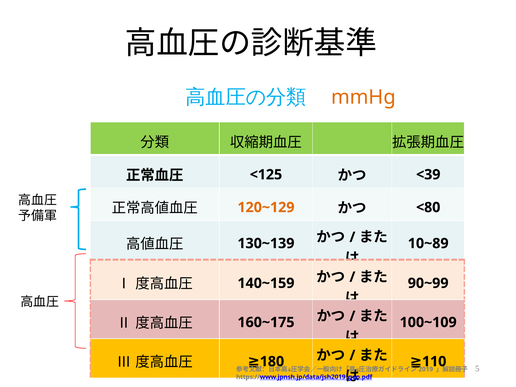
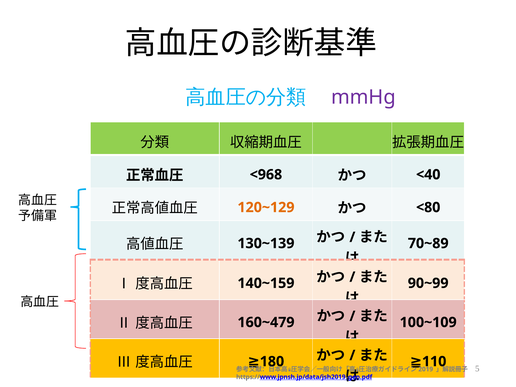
mmHg colour: orange -> purple (363, 97)
<125: <125 -> <968 (266, 175)
<39: <39 -> <40 (428, 175)
10~89: 10~89 -> 70~89 (428, 243)
160~175: 160~175 -> 160~479 (266, 322)
